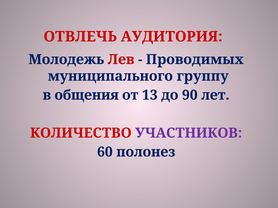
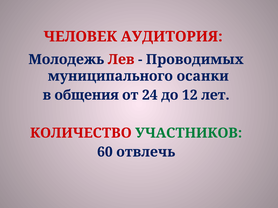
ОТВЛЕЧЬ: ОТВЛЕЧЬ -> ЧЕЛОВЕК (80, 37)
группу: группу -> осанки (203, 76)
13: 13 -> 24 (150, 95)
90: 90 -> 12 (190, 95)
УЧАСТНИКОВ colour: purple -> green (189, 133)
полонез: полонез -> отвлечь (146, 152)
